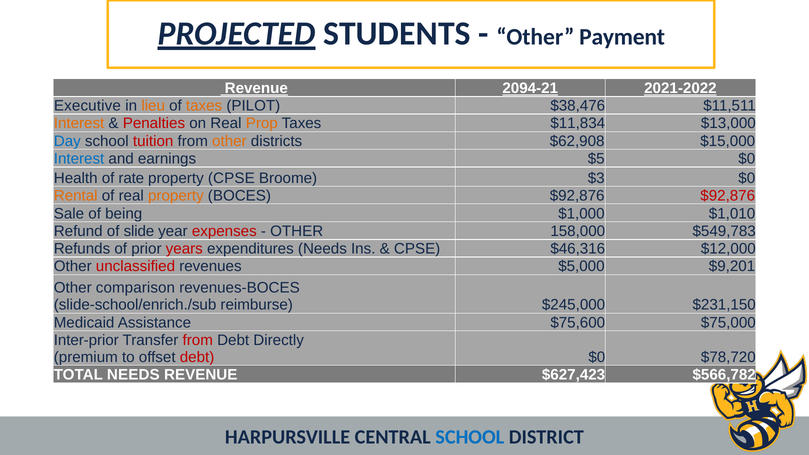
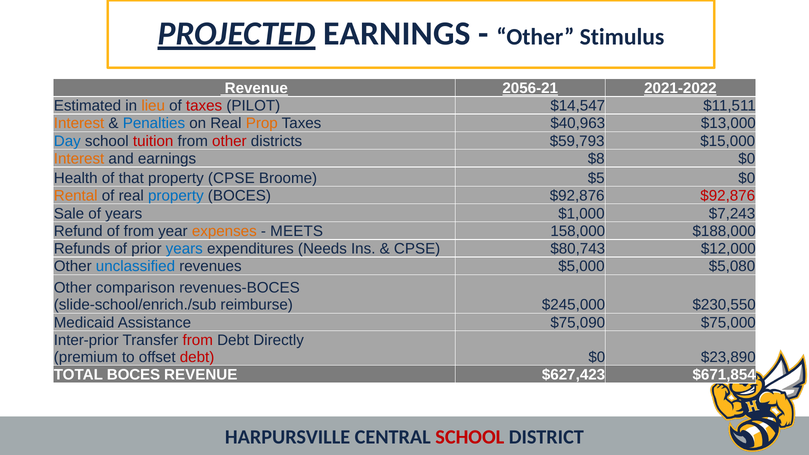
STUDENTS: STUDENTS -> EARNINGS (397, 34)
Payment: Payment -> Stimulus (622, 37)
2094-21: 2094-21 -> 2056-21 (530, 88)
Executive: Executive -> Estimated (87, 106)
taxes colour: orange -> red (204, 106)
$38,476: $38,476 -> $14,547 (578, 106)
Penalties colour: red -> blue (154, 123)
$11,834: $11,834 -> $40,963 (578, 123)
other colour: orange -> red (229, 141)
$62,908: $62,908 -> $59,793 (577, 141)
Interest colour: blue -> orange (79, 159)
$5: $5 -> $8 (596, 159)
rate: rate -> that (131, 178)
$3: $3 -> $5 (596, 178)
property colour: orange -> blue (176, 196)
of being: being -> years (124, 214)
$1,010: $1,010 -> $7,243 (732, 214)
of slide: slide -> from (139, 231)
expenses colour: red -> orange (224, 231)
OTHER: OTHER -> MEETS (297, 231)
$549,783: $549,783 -> $188,000 (724, 231)
years colour: red -> blue (184, 249)
$46,316: $46,316 -> $80,743 (578, 249)
unclassified colour: red -> blue (135, 267)
$9,201: $9,201 -> $5,080 (732, 267)
$231,150: $231,150 -> $230,550 (724, 305)
$75,600: $75,600 -> $75,090 (578, 323)
$78,720: $78,720 -> $23,890 (728, 357)
TOTAL NEEDS: NEEDS -> BOCES (133, 375)
$566,782: $566,782 -> $671,854 (724, 375)
SCHOOL colour: blue -> red (470, 437)
